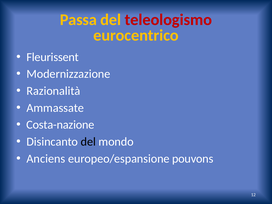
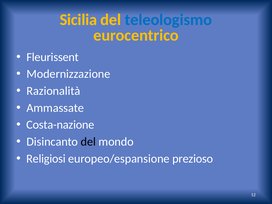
Passa: Passa -> Sicilia (78, 20)
teleologismo colour: red -> blue (168, 20)
Anciens: Anciens -> Religiosi (46, 159)
pouvons: pouvons -> prezioso (193, 159)
